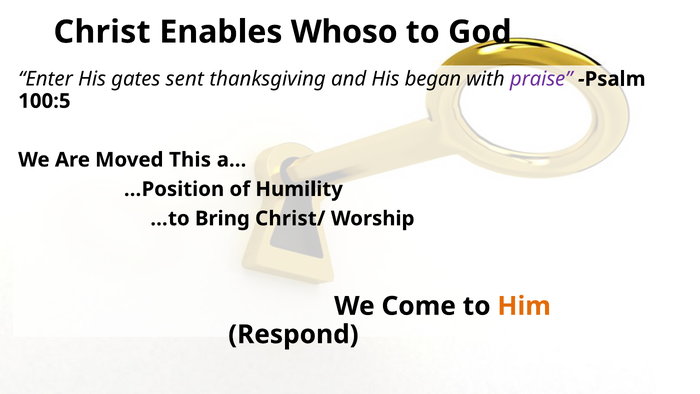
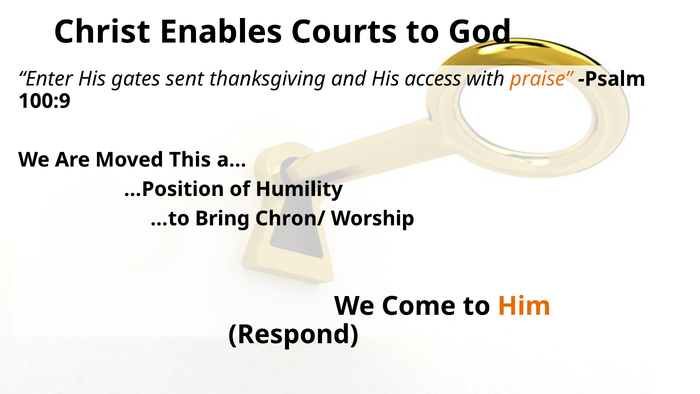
Whoso: Whoso -> Courts (344, 32)
began: began -> access (433, 79)
praise colour: purple -> orange (541, 79)
100:5: 100:5 -> 100:9 (44, 101)
Christ/: Christ/ -> Chron/ (290, 218)
